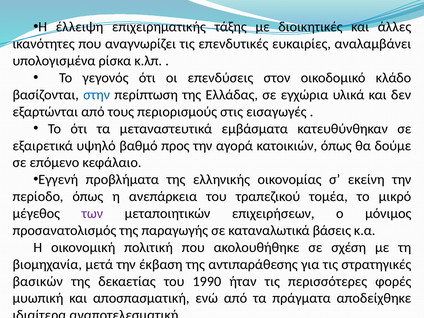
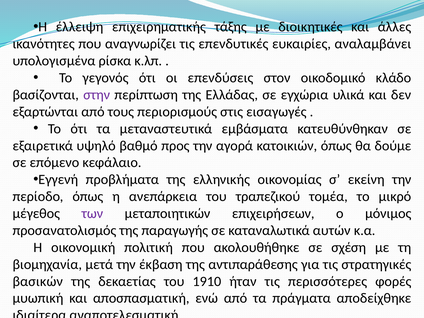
στην colour: blue -> purple (97, 95)
βάσεις: βάσεις -> αυτών (332, 230)
1990: 1990 -> 1910 (207, 281)
